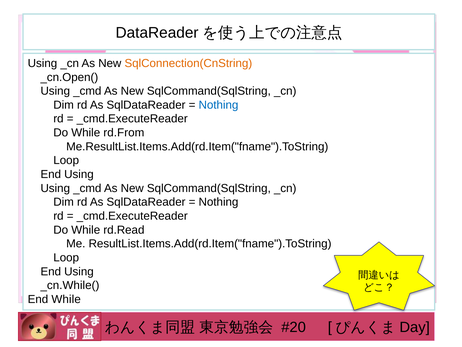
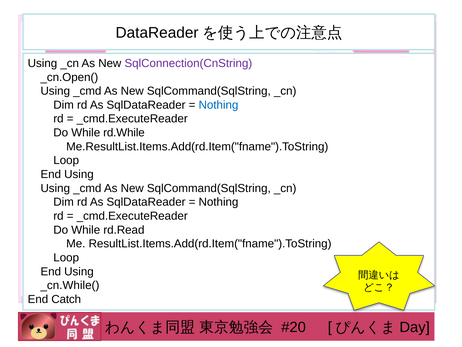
SqlConnection(CnString colour: orange -> purple (188, 63)
rd.From: rd.From -> rd.While (124, 133)
End While: While -> Catch (66, 299)
